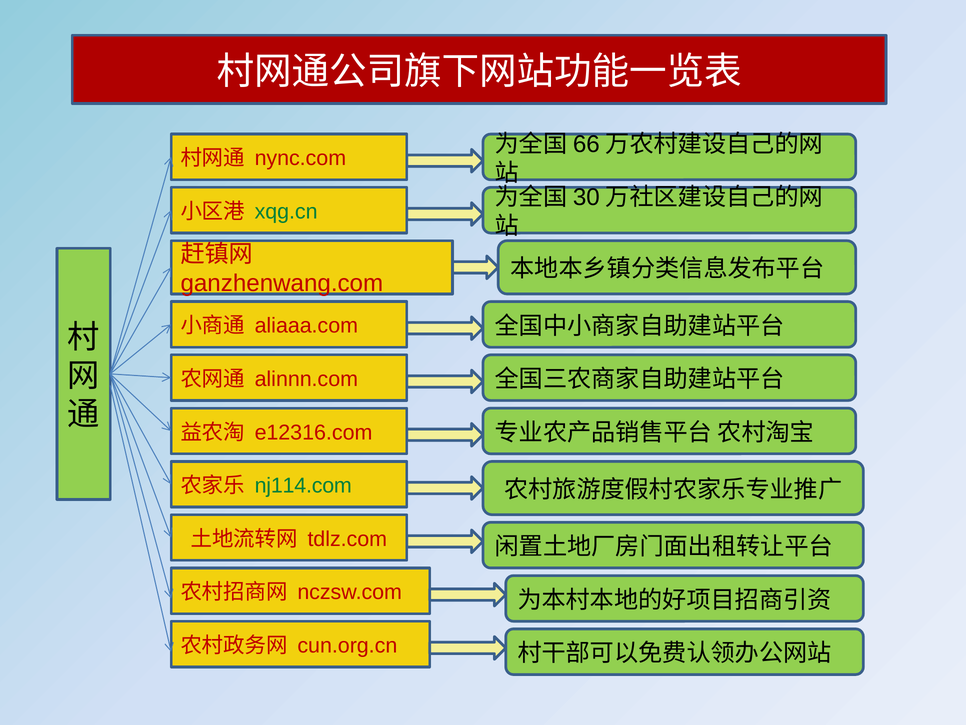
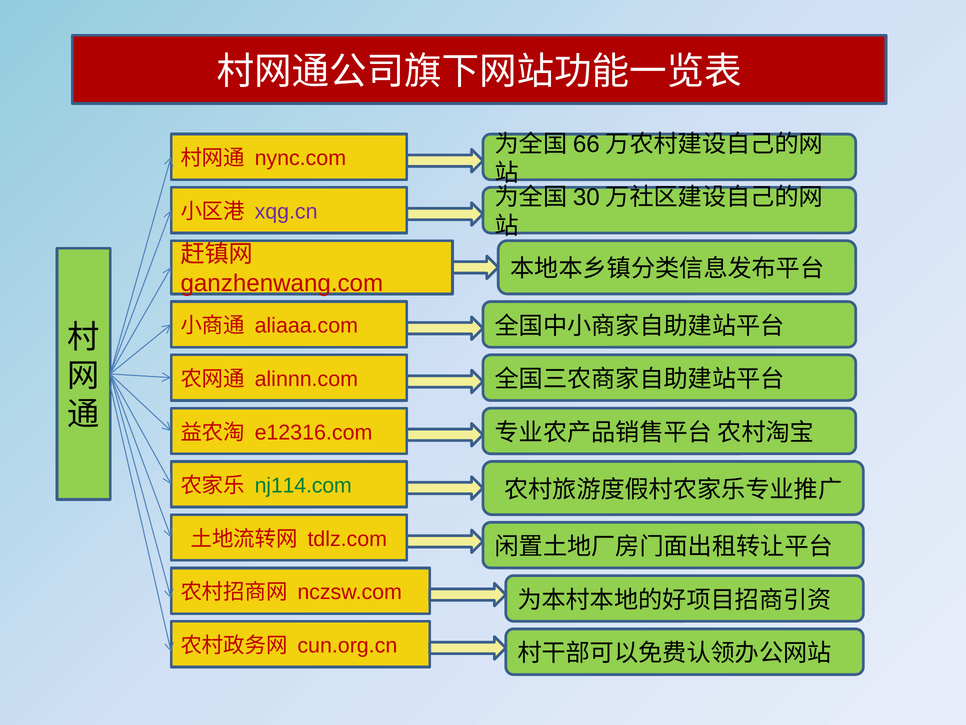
xqg.cn colour: green -> purple (286, 212)
